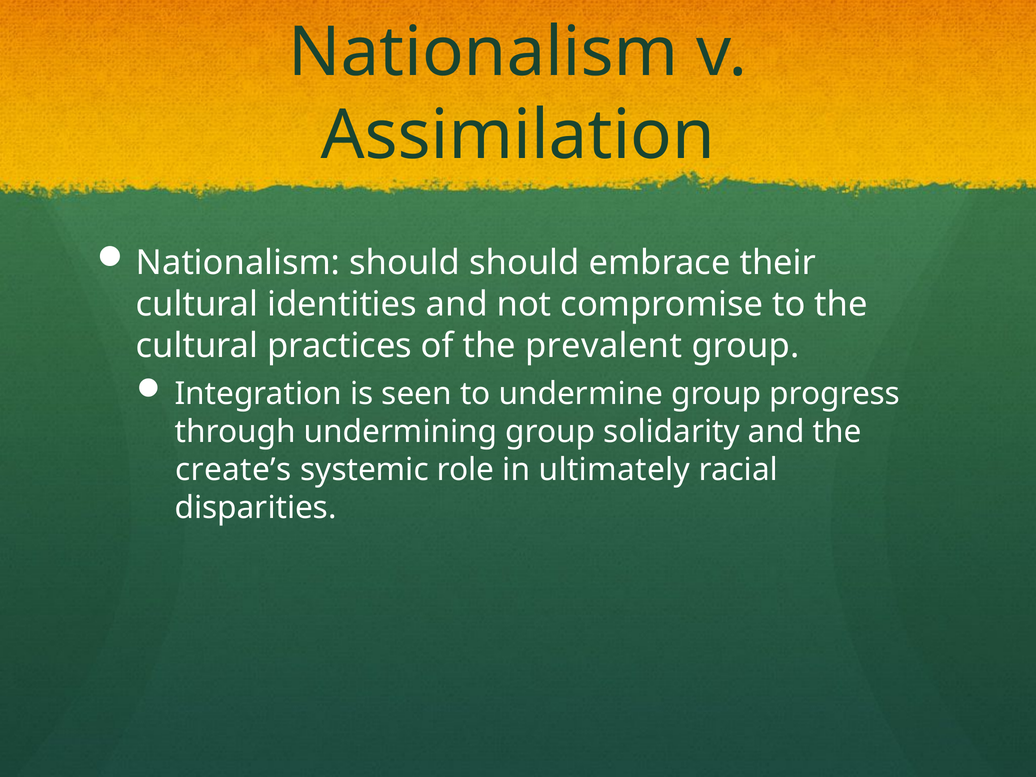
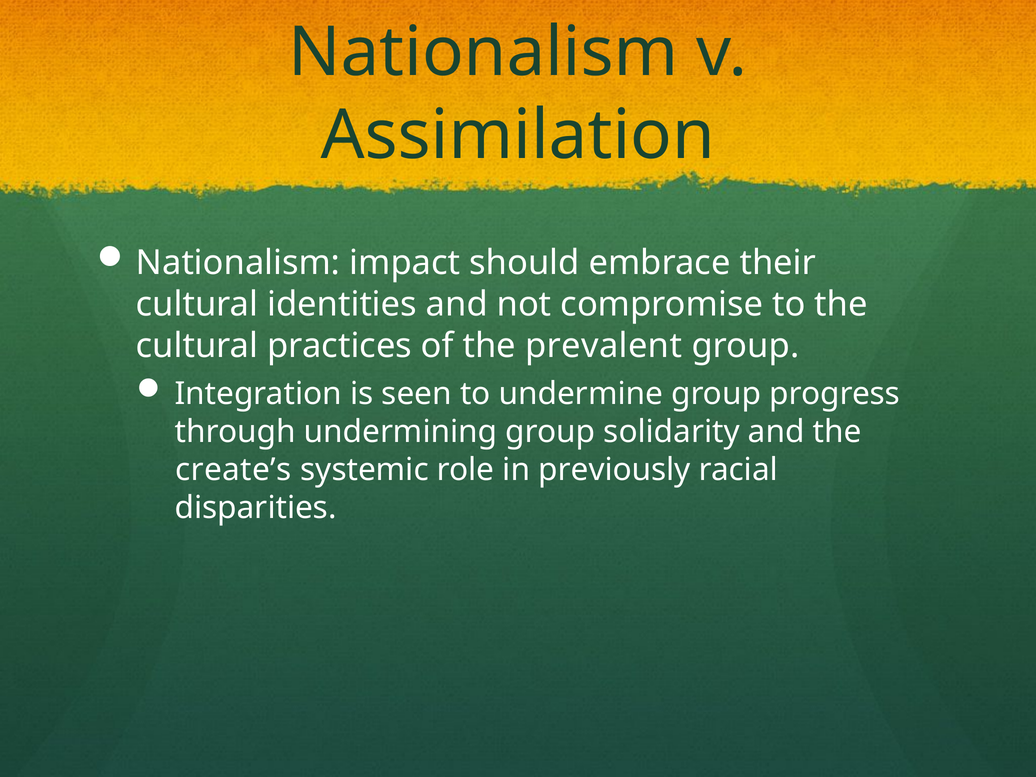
Nationalism should: should -> impact (405, 263)
ultimately: ultimately -> previously (614, 470)
